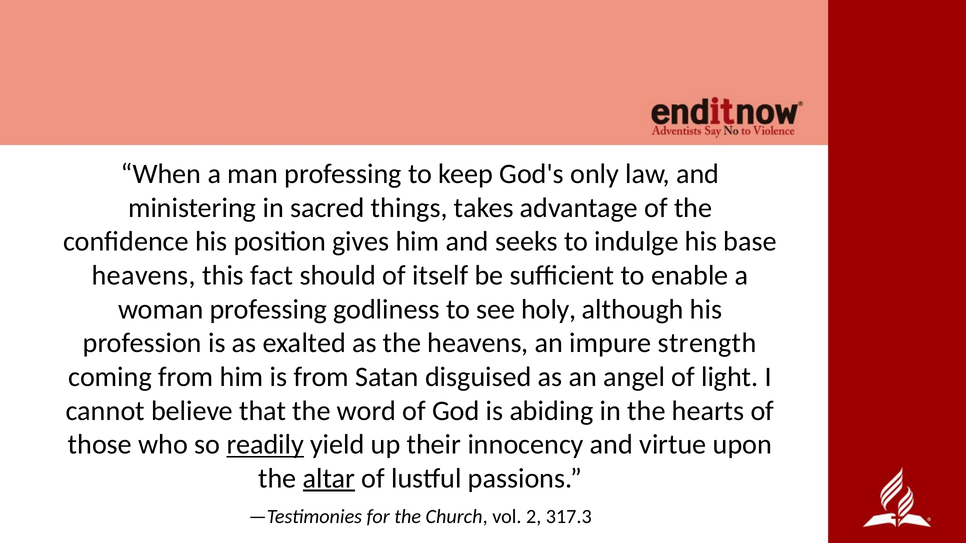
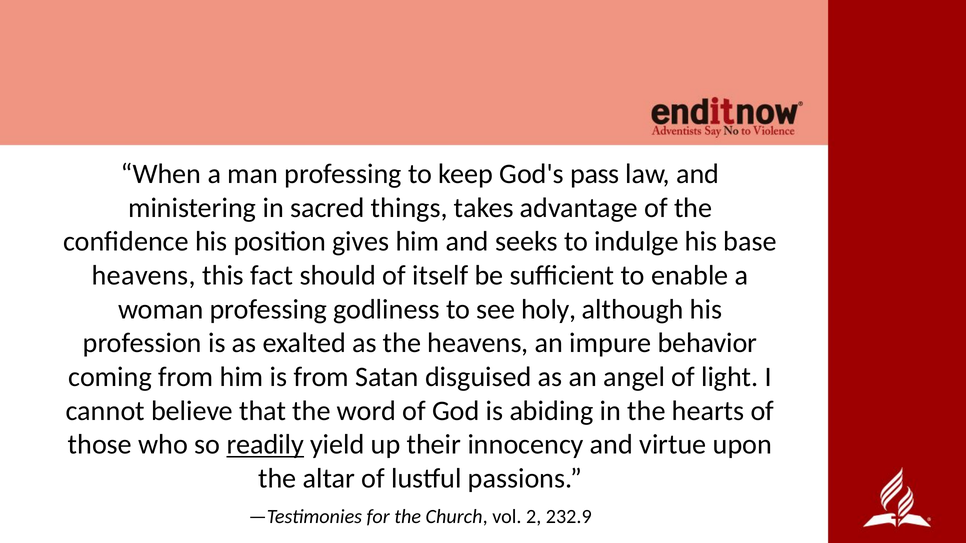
only: only -> pass (595, 174)
strength: strength -> behavior (707, 343)
altar underline: present -> none (329, 479)
317.3: 317.3 -> 232.9 (569, 517)
